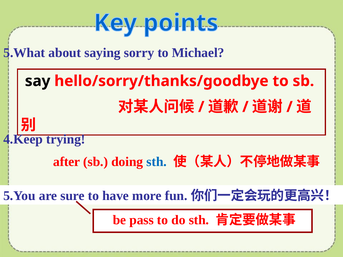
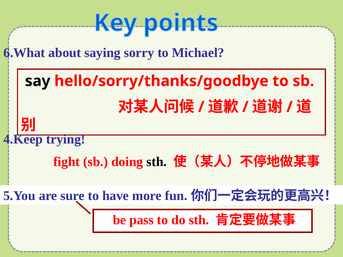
5.What: 5.What -> 6.What (24, 53)
after: after -> fight (67, 162)
sth colour: blue -> black (157, 162)
